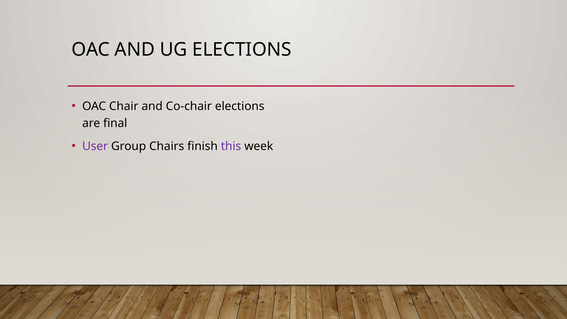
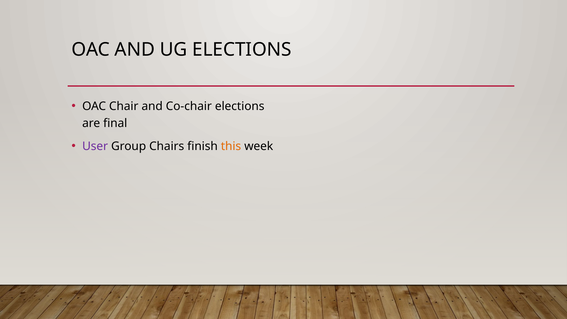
this colour: purple -> orange (231, 146)
